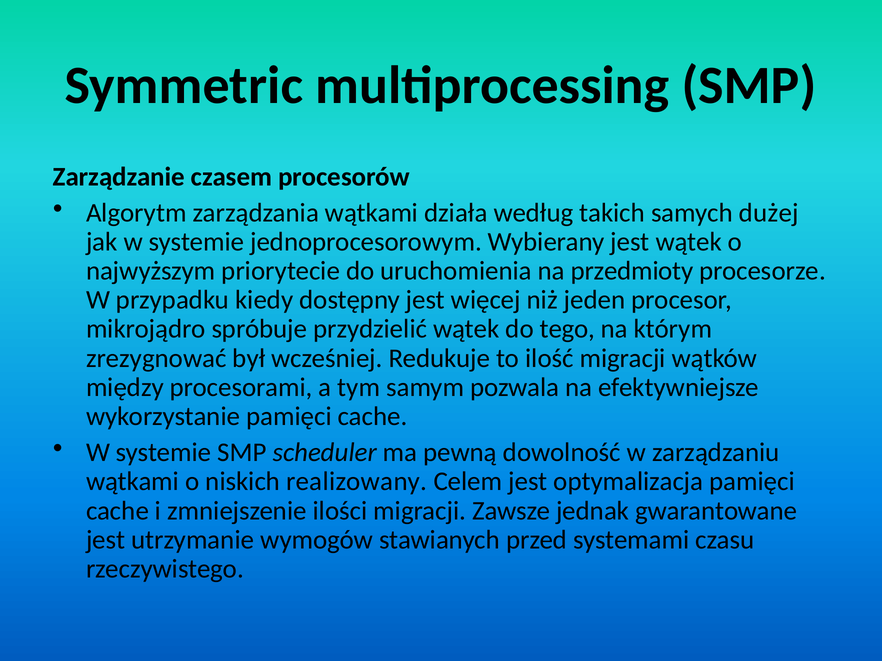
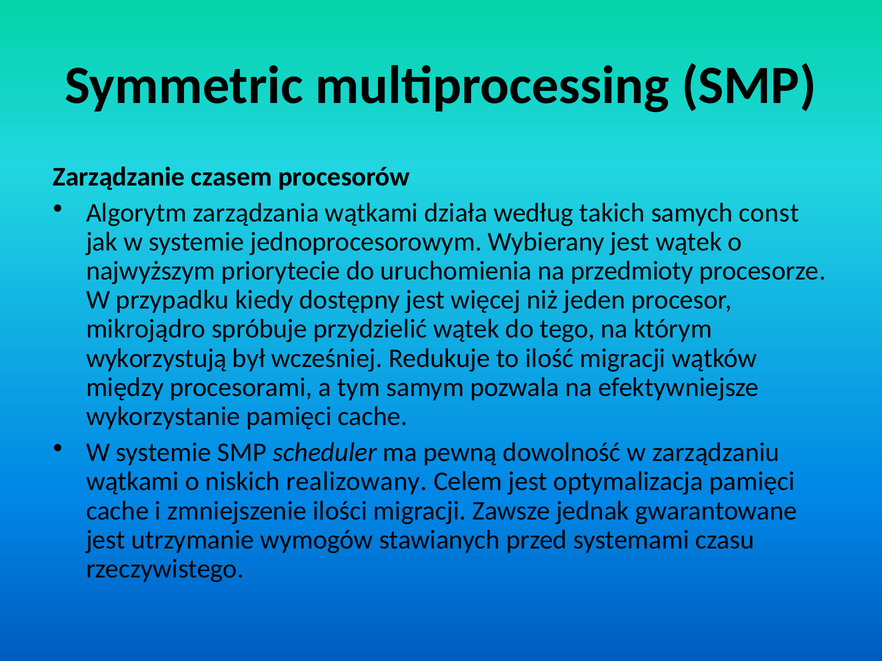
dużej: dużej -> const (769, 213)
zrezygnować: zrezygnować -> wykorzystują (156, 358)
